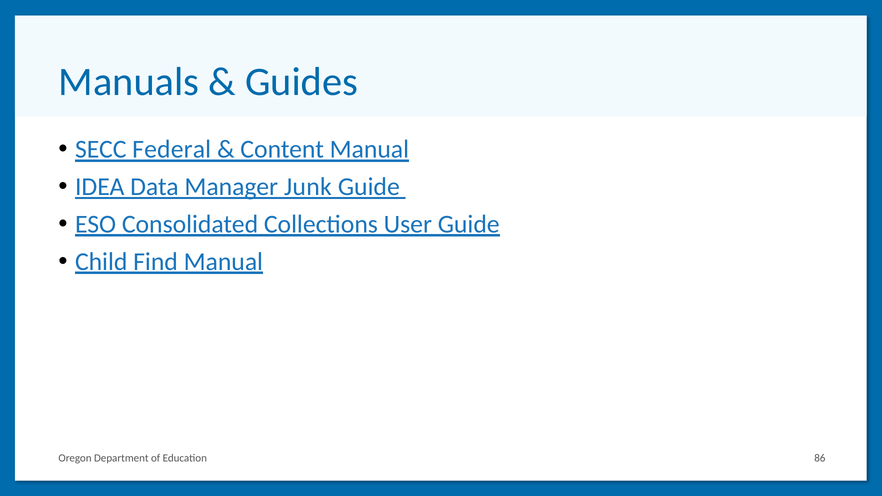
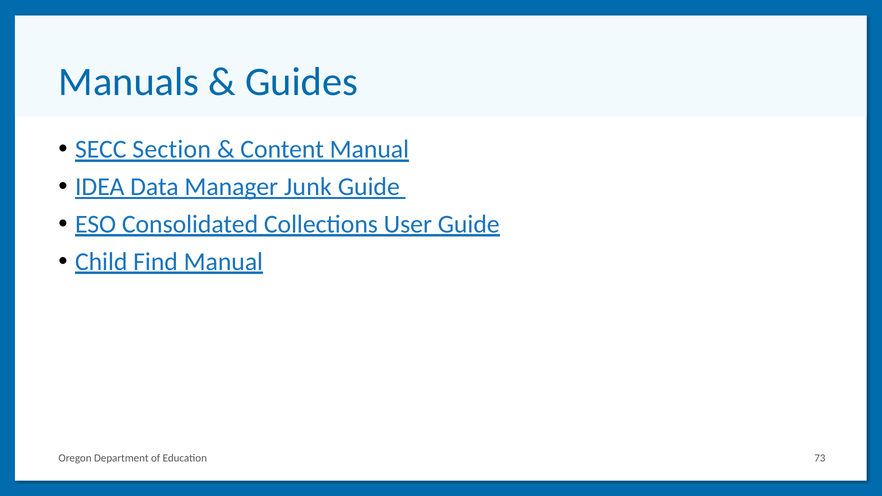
Federal: Federal -> Section (172, 150)
86: 86 -> 73 (820, 458)
